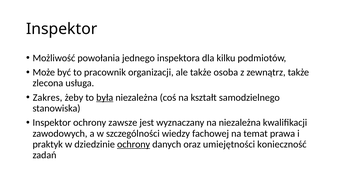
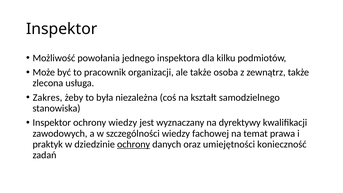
była underline: present -> none (105, 97)
ochrony zawsze: zawsze -> wiedzy (123, 123)
na niezależna: niezależna -> dyrektywy (240, 123)
